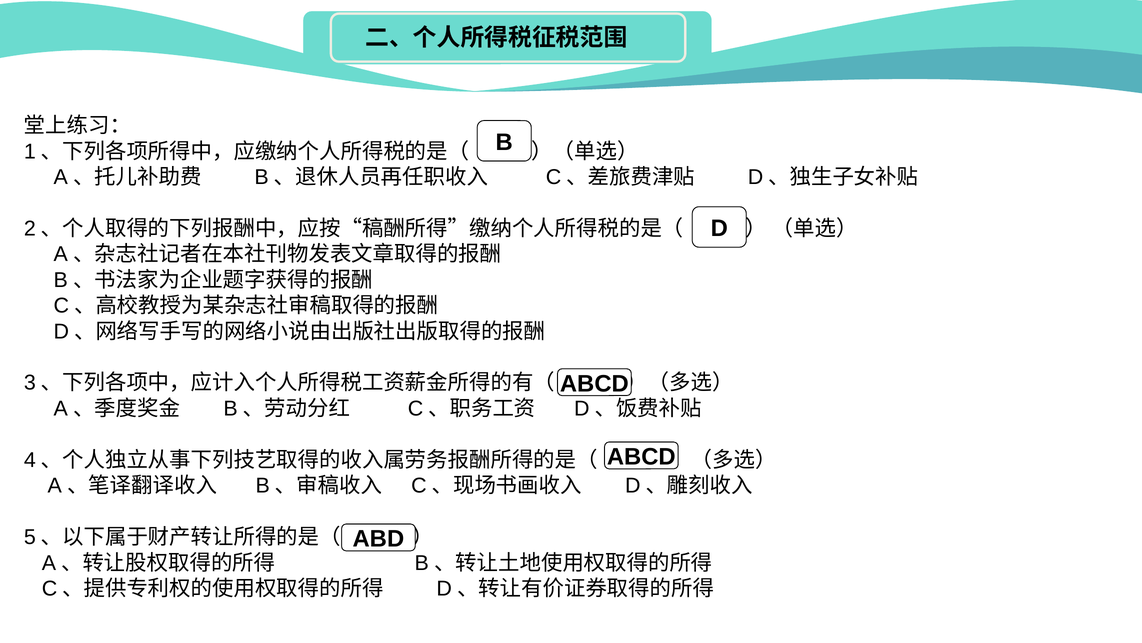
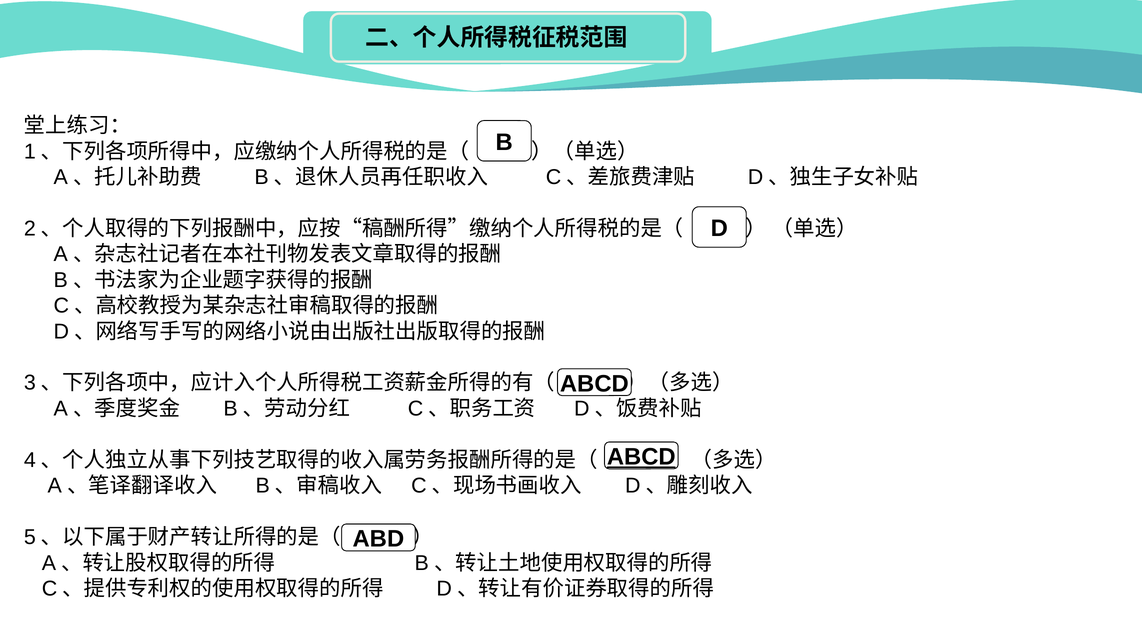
ABCD underline: none -> present (641, 457)
